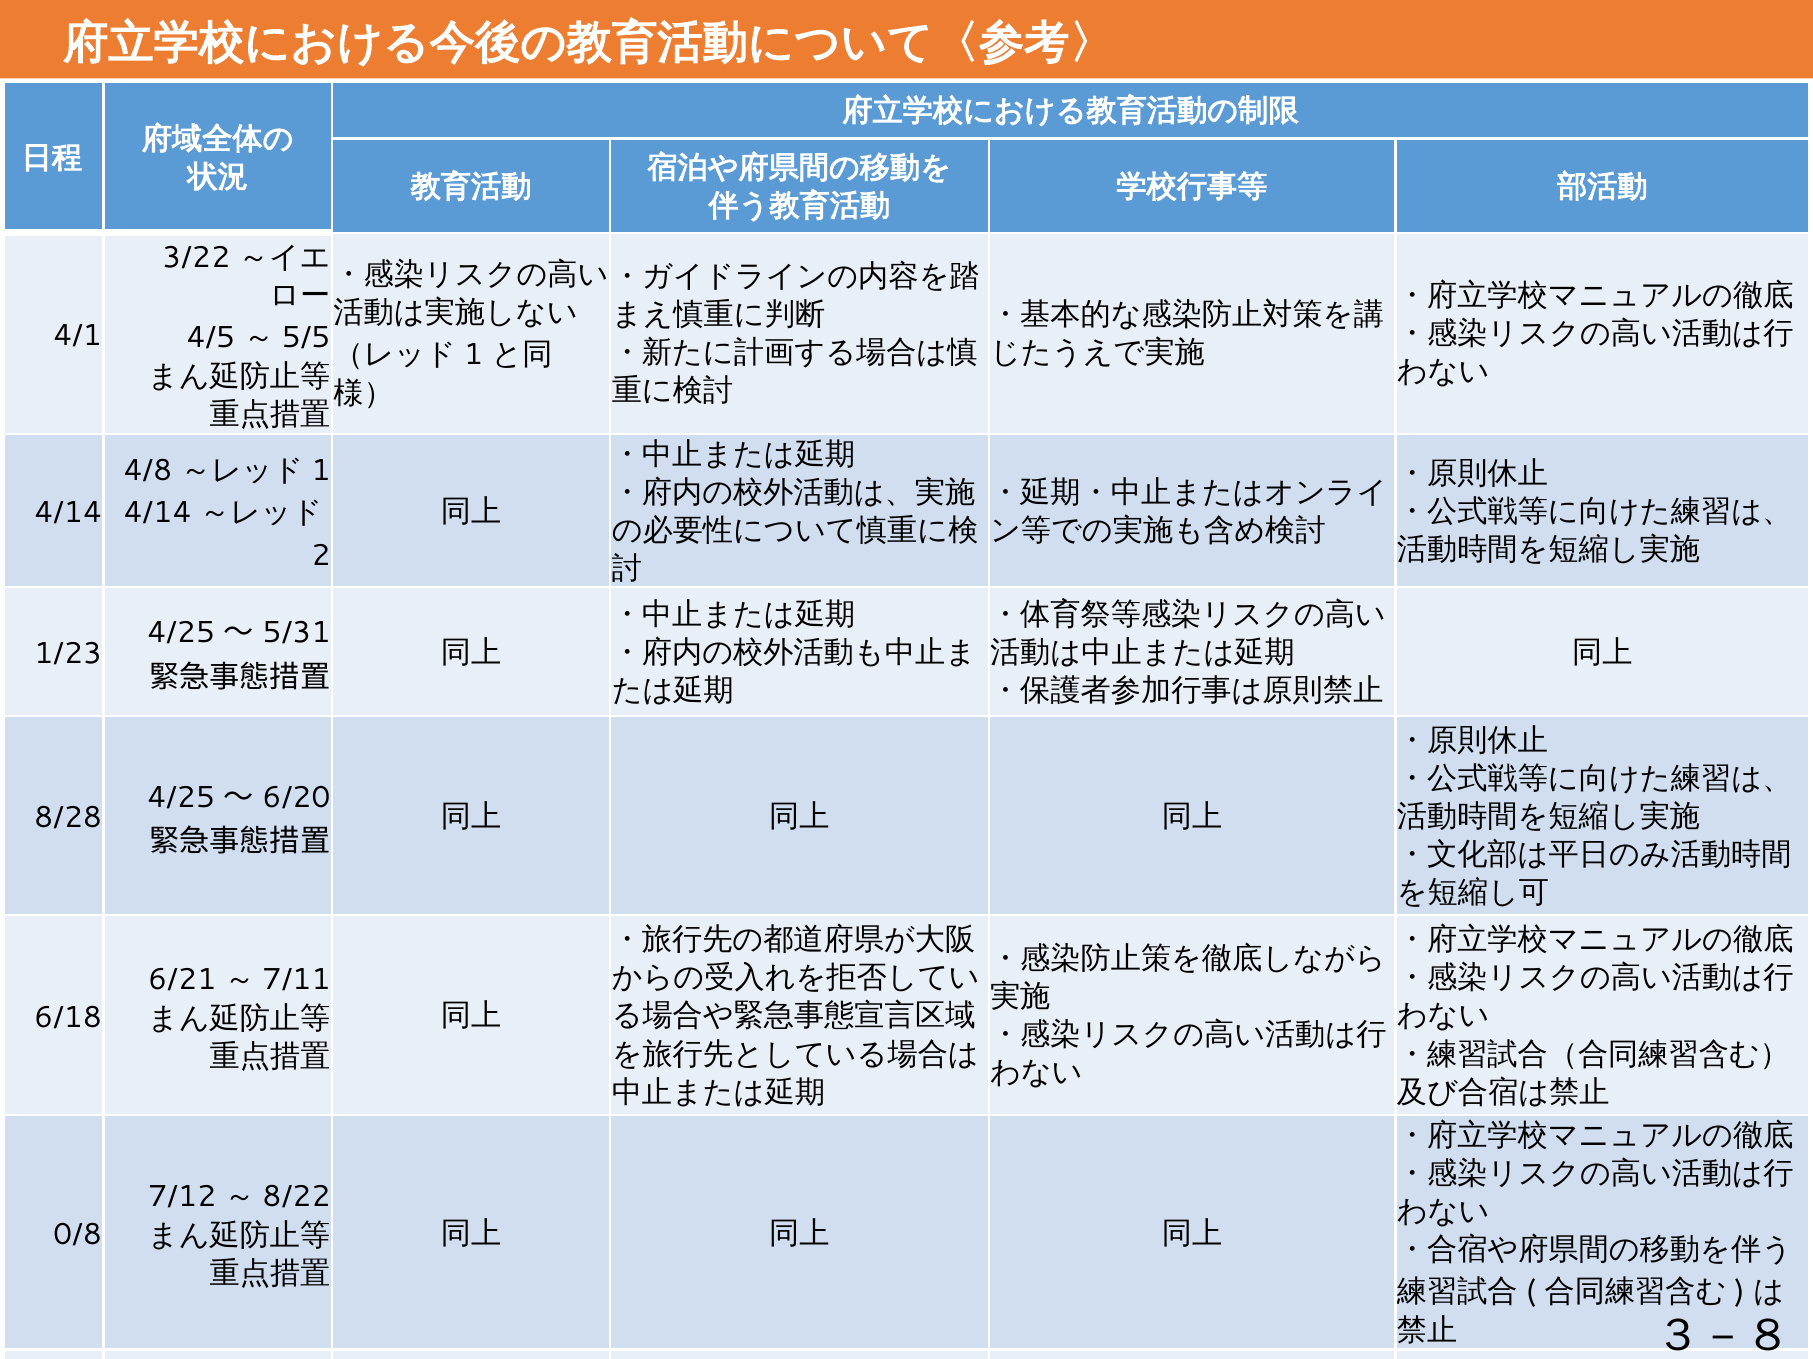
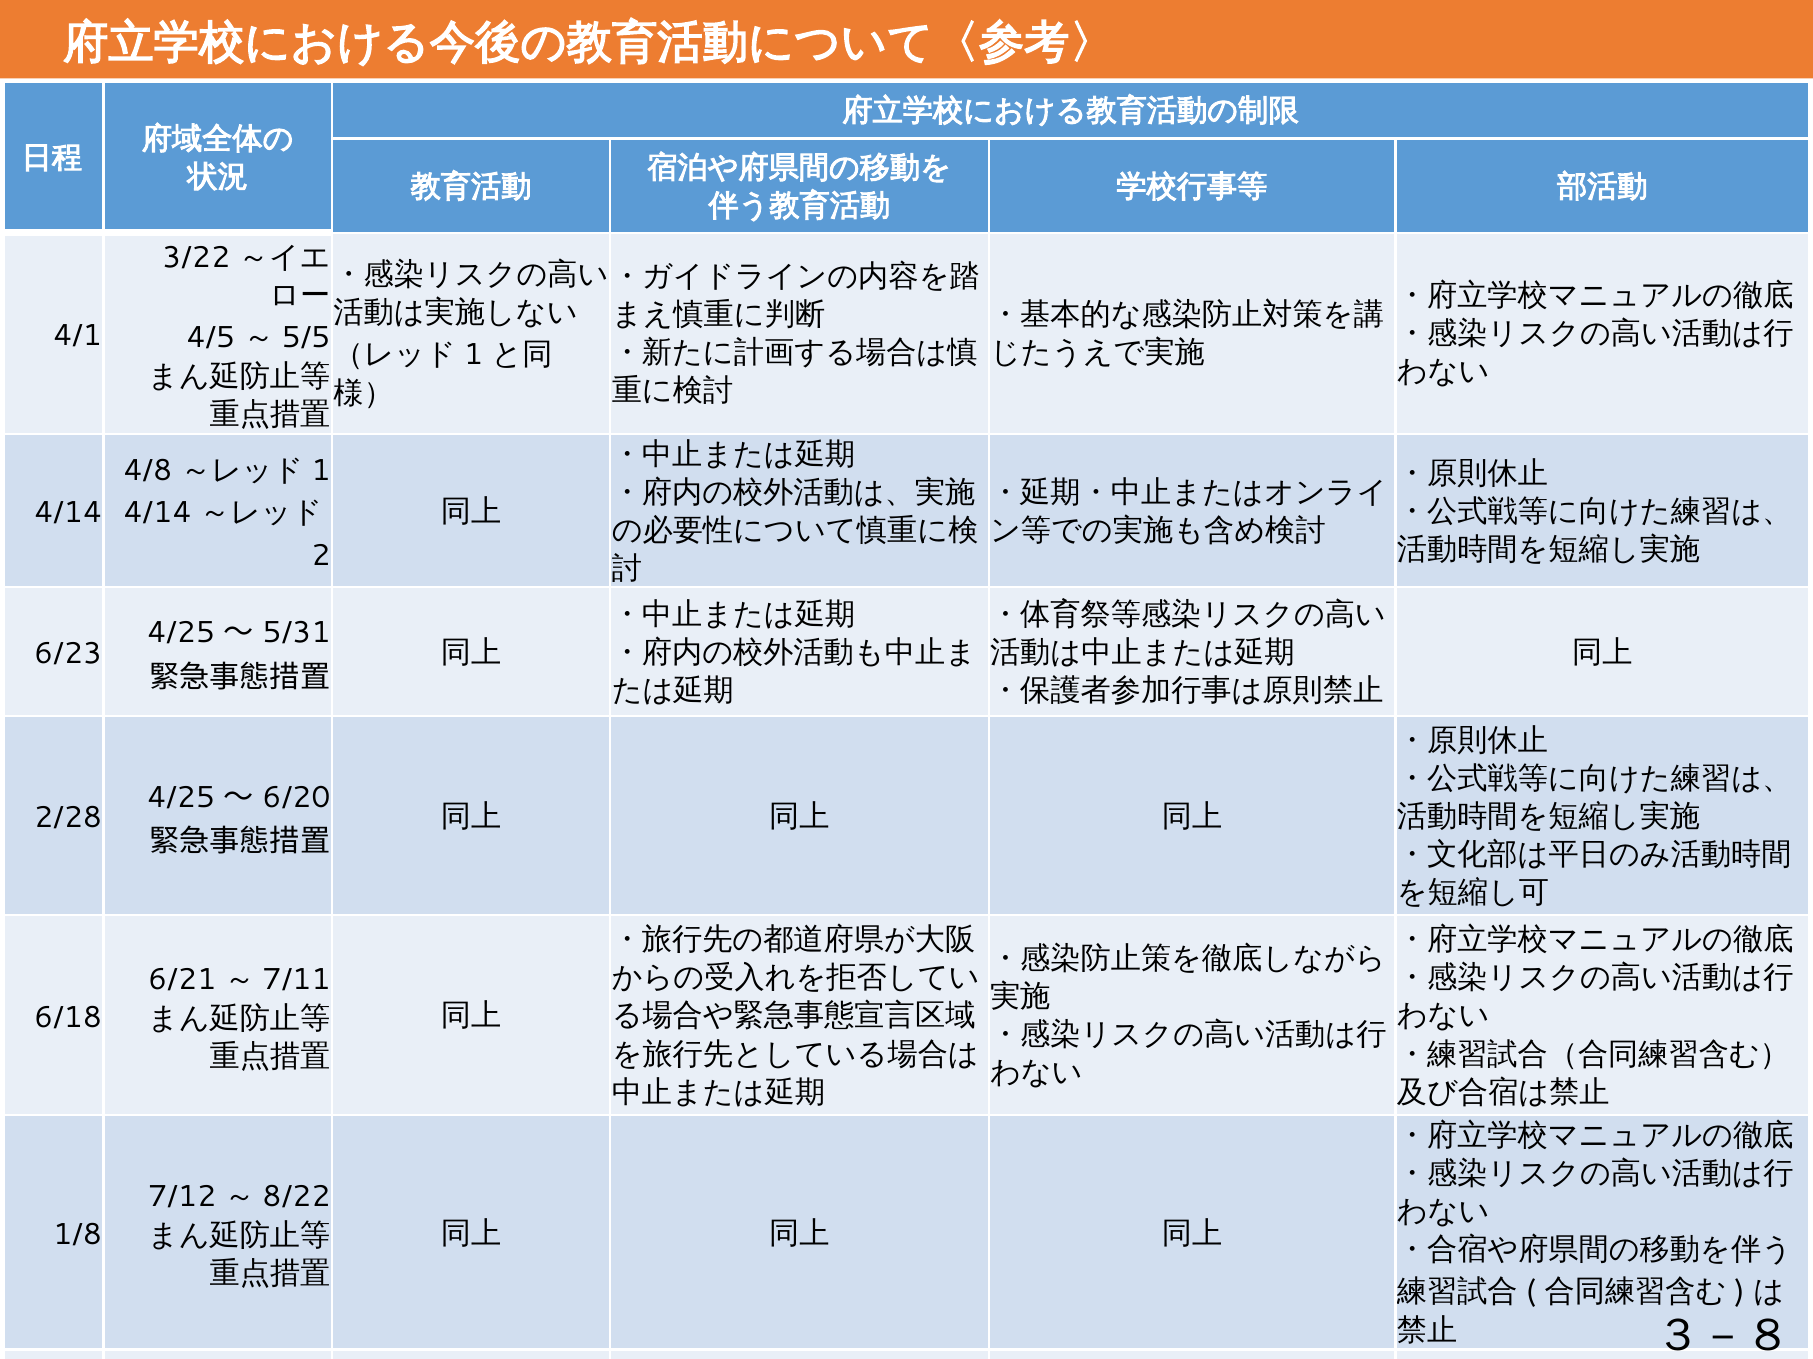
1/23: 1/23 -> 6/23 (68, 654)
8/28: 8/28 -> 2/28 (68, 818)
0/8: 0/8 -> 1/8 (78, 1235)
